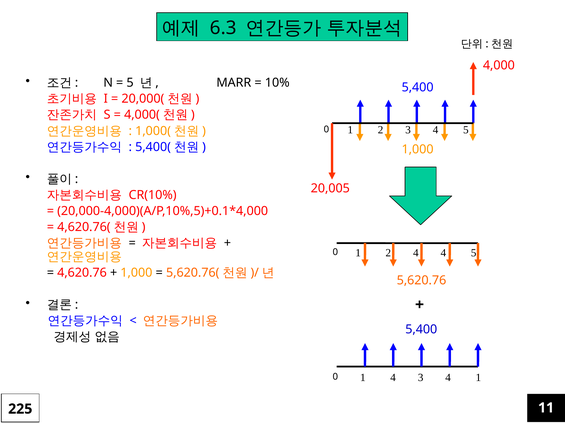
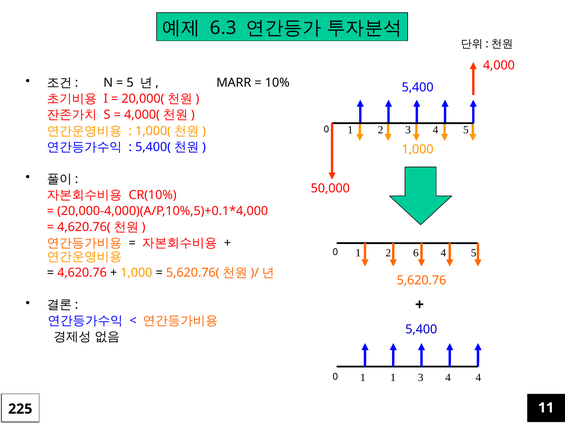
20,005: 20,005 -> 50,000 (330, 189)
2 4: 4 -> 6 (416, 253)
1 4: 4 -> 1 (393, 378)
4 1: 1 -> 4 (478, 378)
